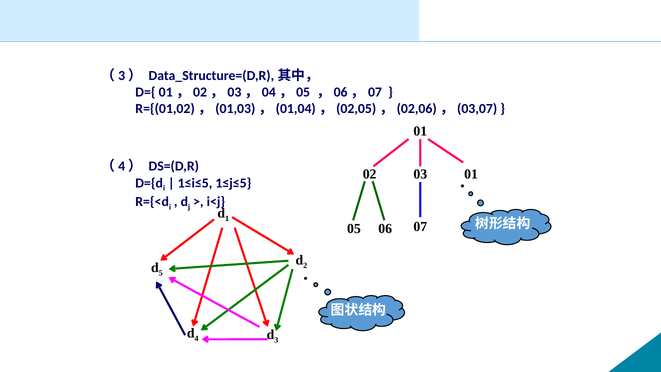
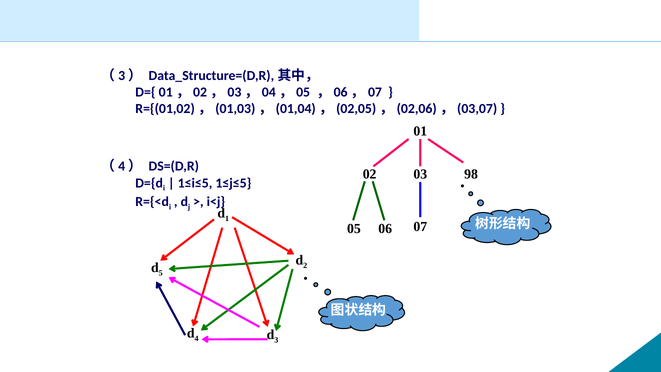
03 01: 01 -> 98 (471, 174)
